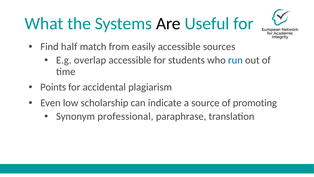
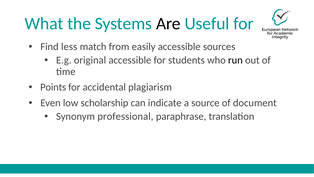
half: half -> less (69, 47)
overlap: overlap -> original (90, 60)
run colour: blue -> black (235, 60)
promoting: promoting -> document (255, 103)
